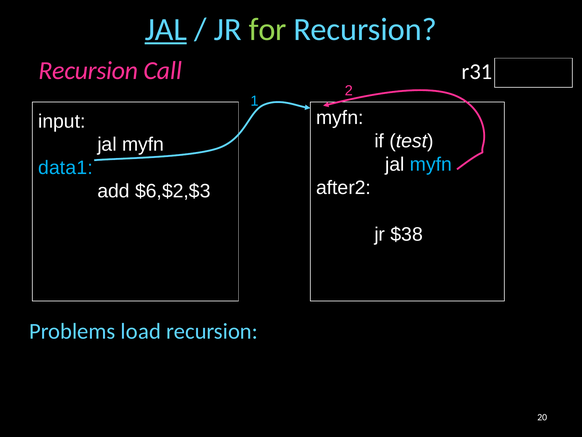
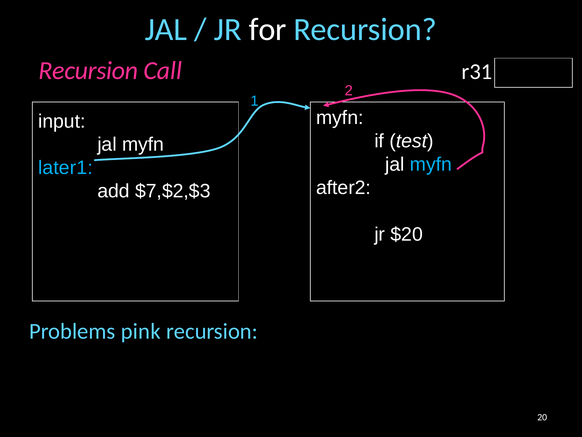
JAL underline: present -> none (166, 29)
for colour: light green -> white (268, 29)
data1: data1 -> later1 (65, 168)
$6,$2,$3: $6,$2,$3 -> $7,$2,$3 (173, 191)
$38: $38 -> $20 (407, 234)
load: load -> pink (141, 331)
